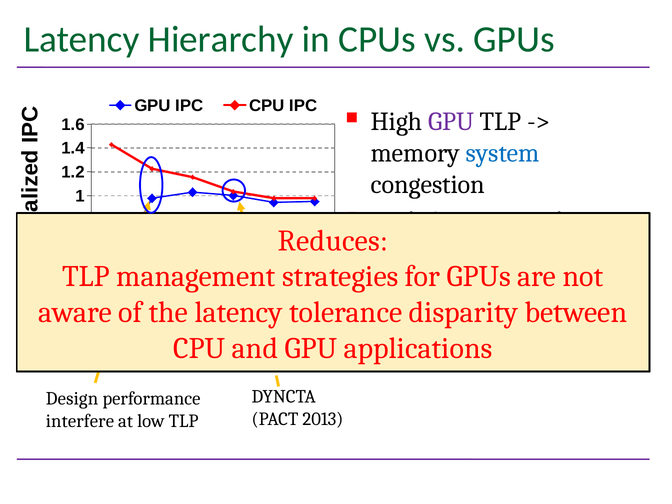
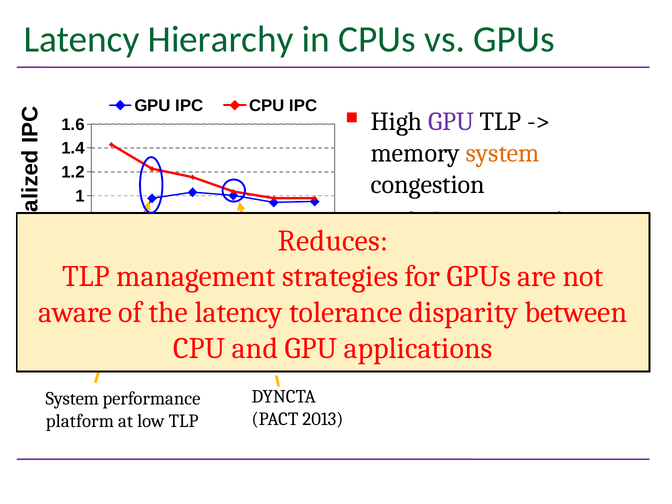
system colour: blue -> orange (503, 153)
Design: Design -> System (72, 399)
interfere: interfere -> platform (80, 421)
